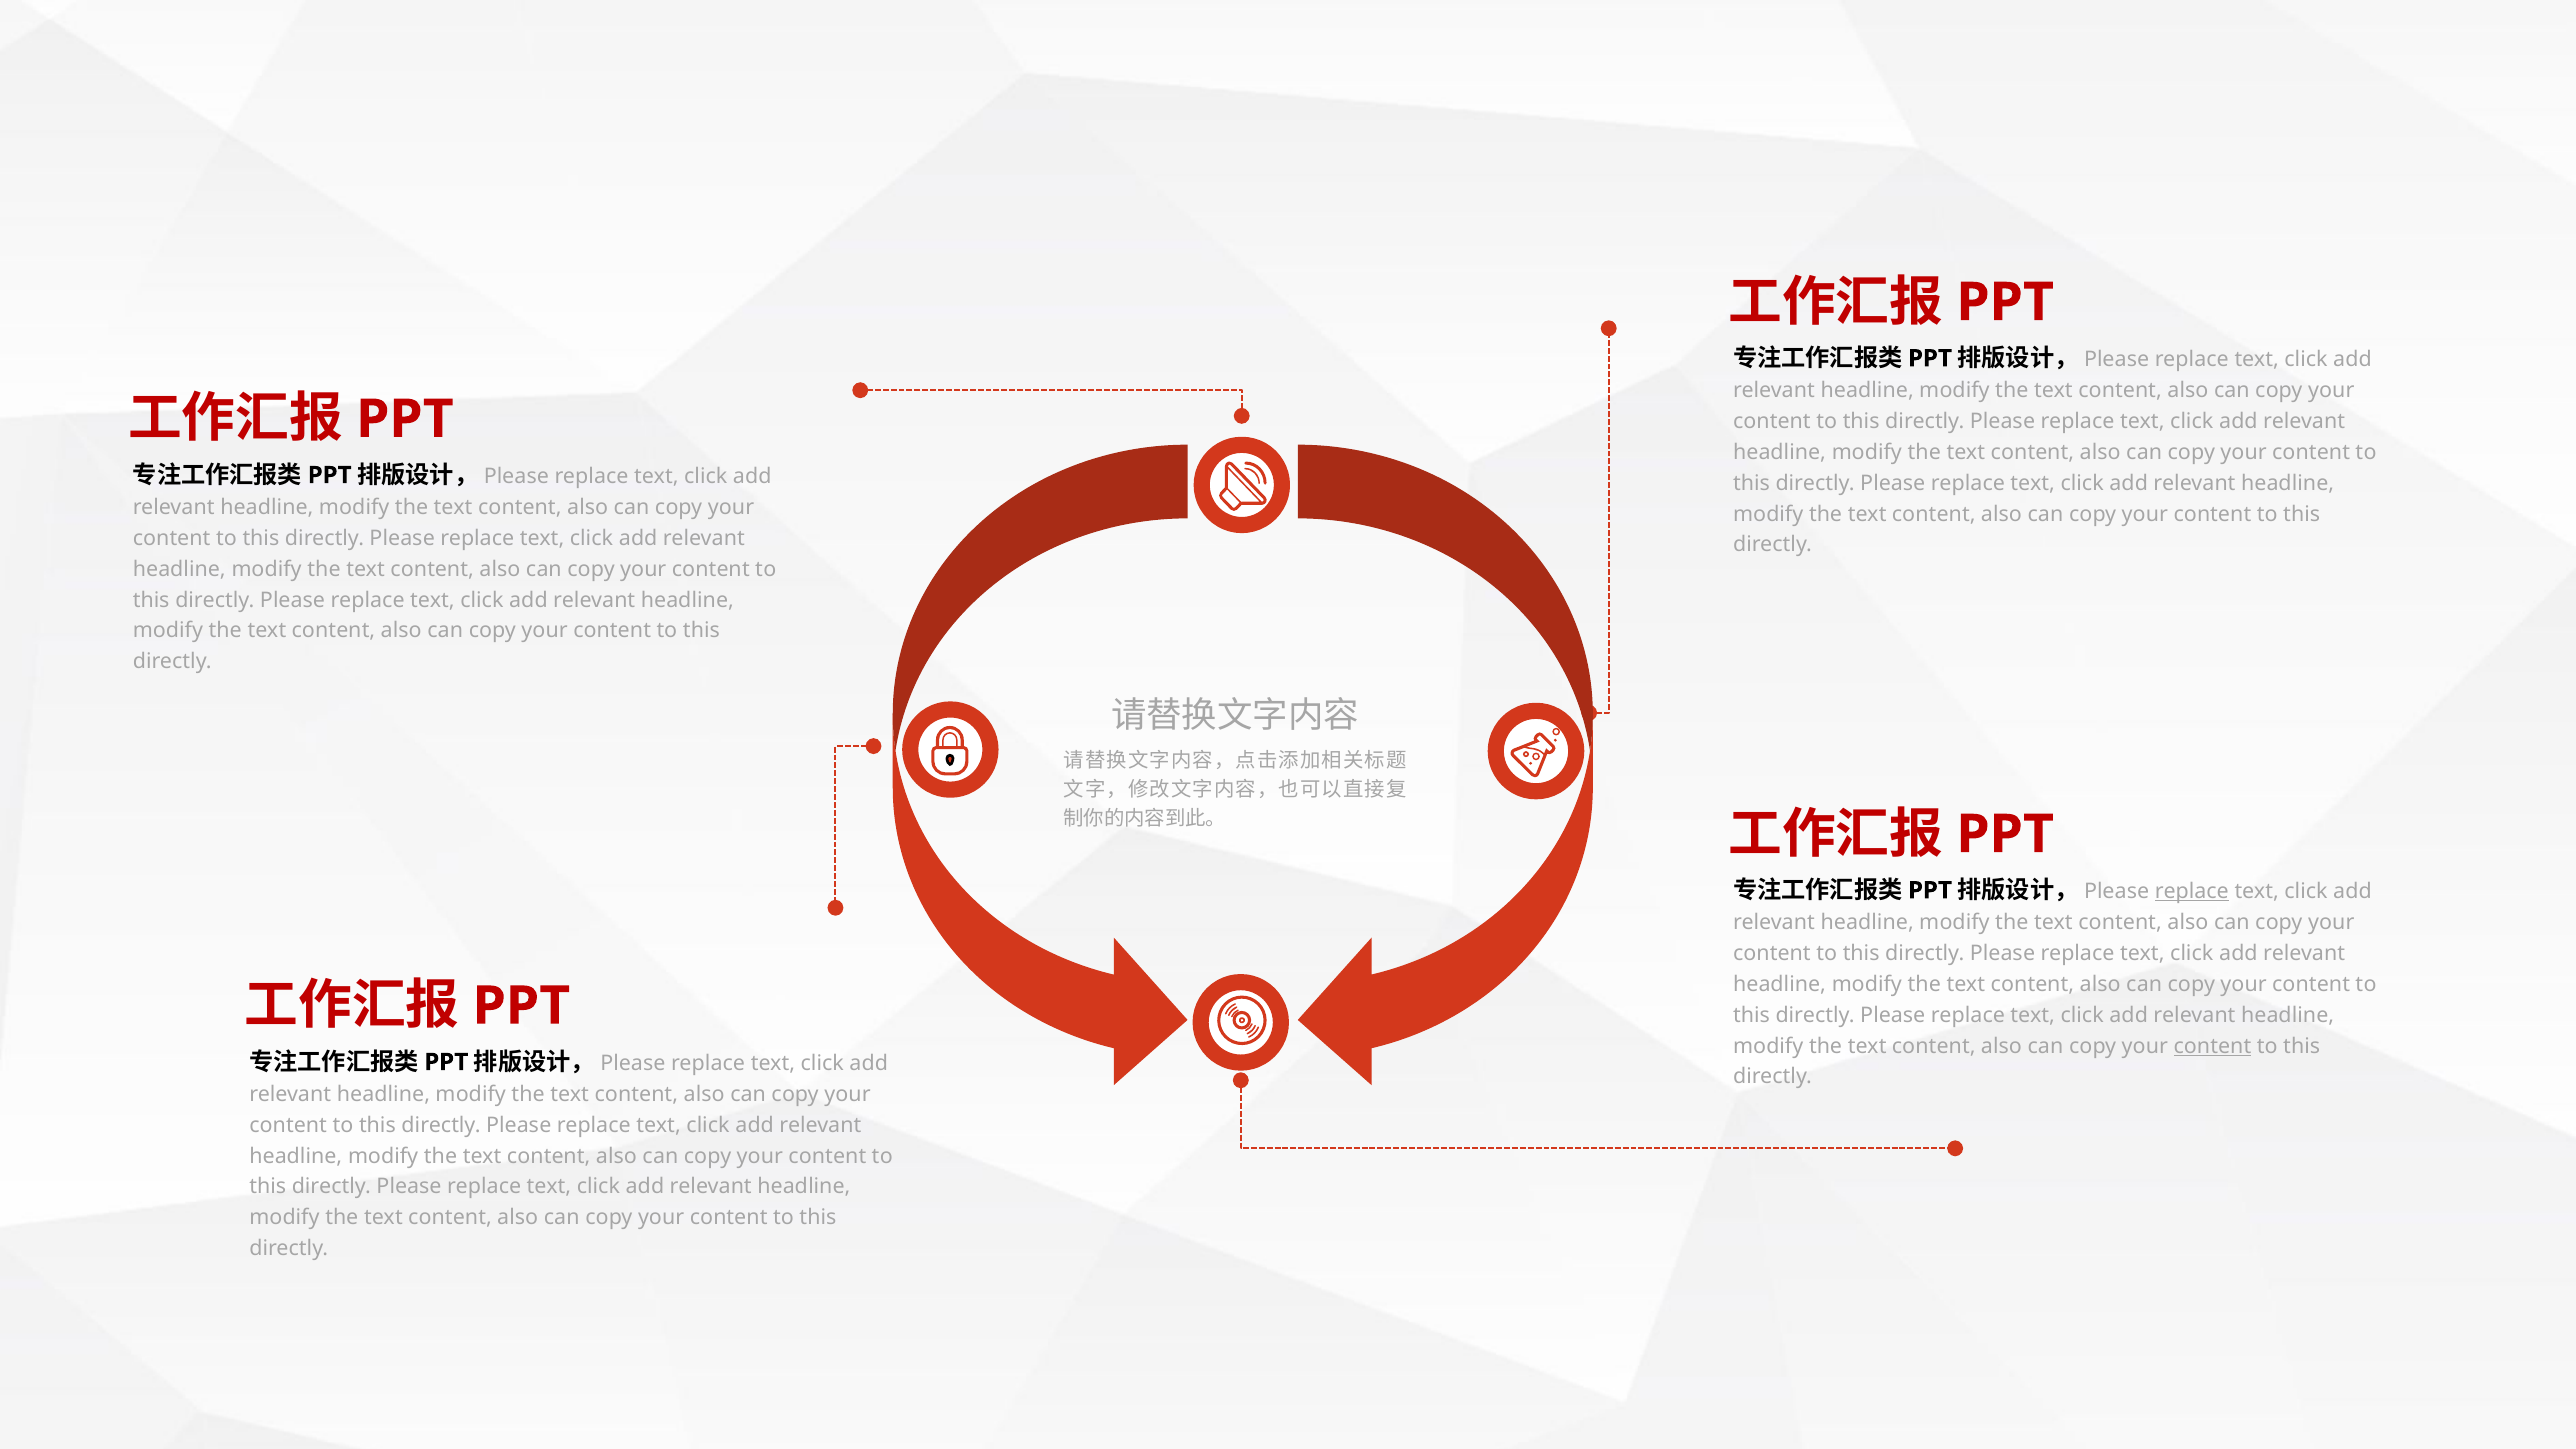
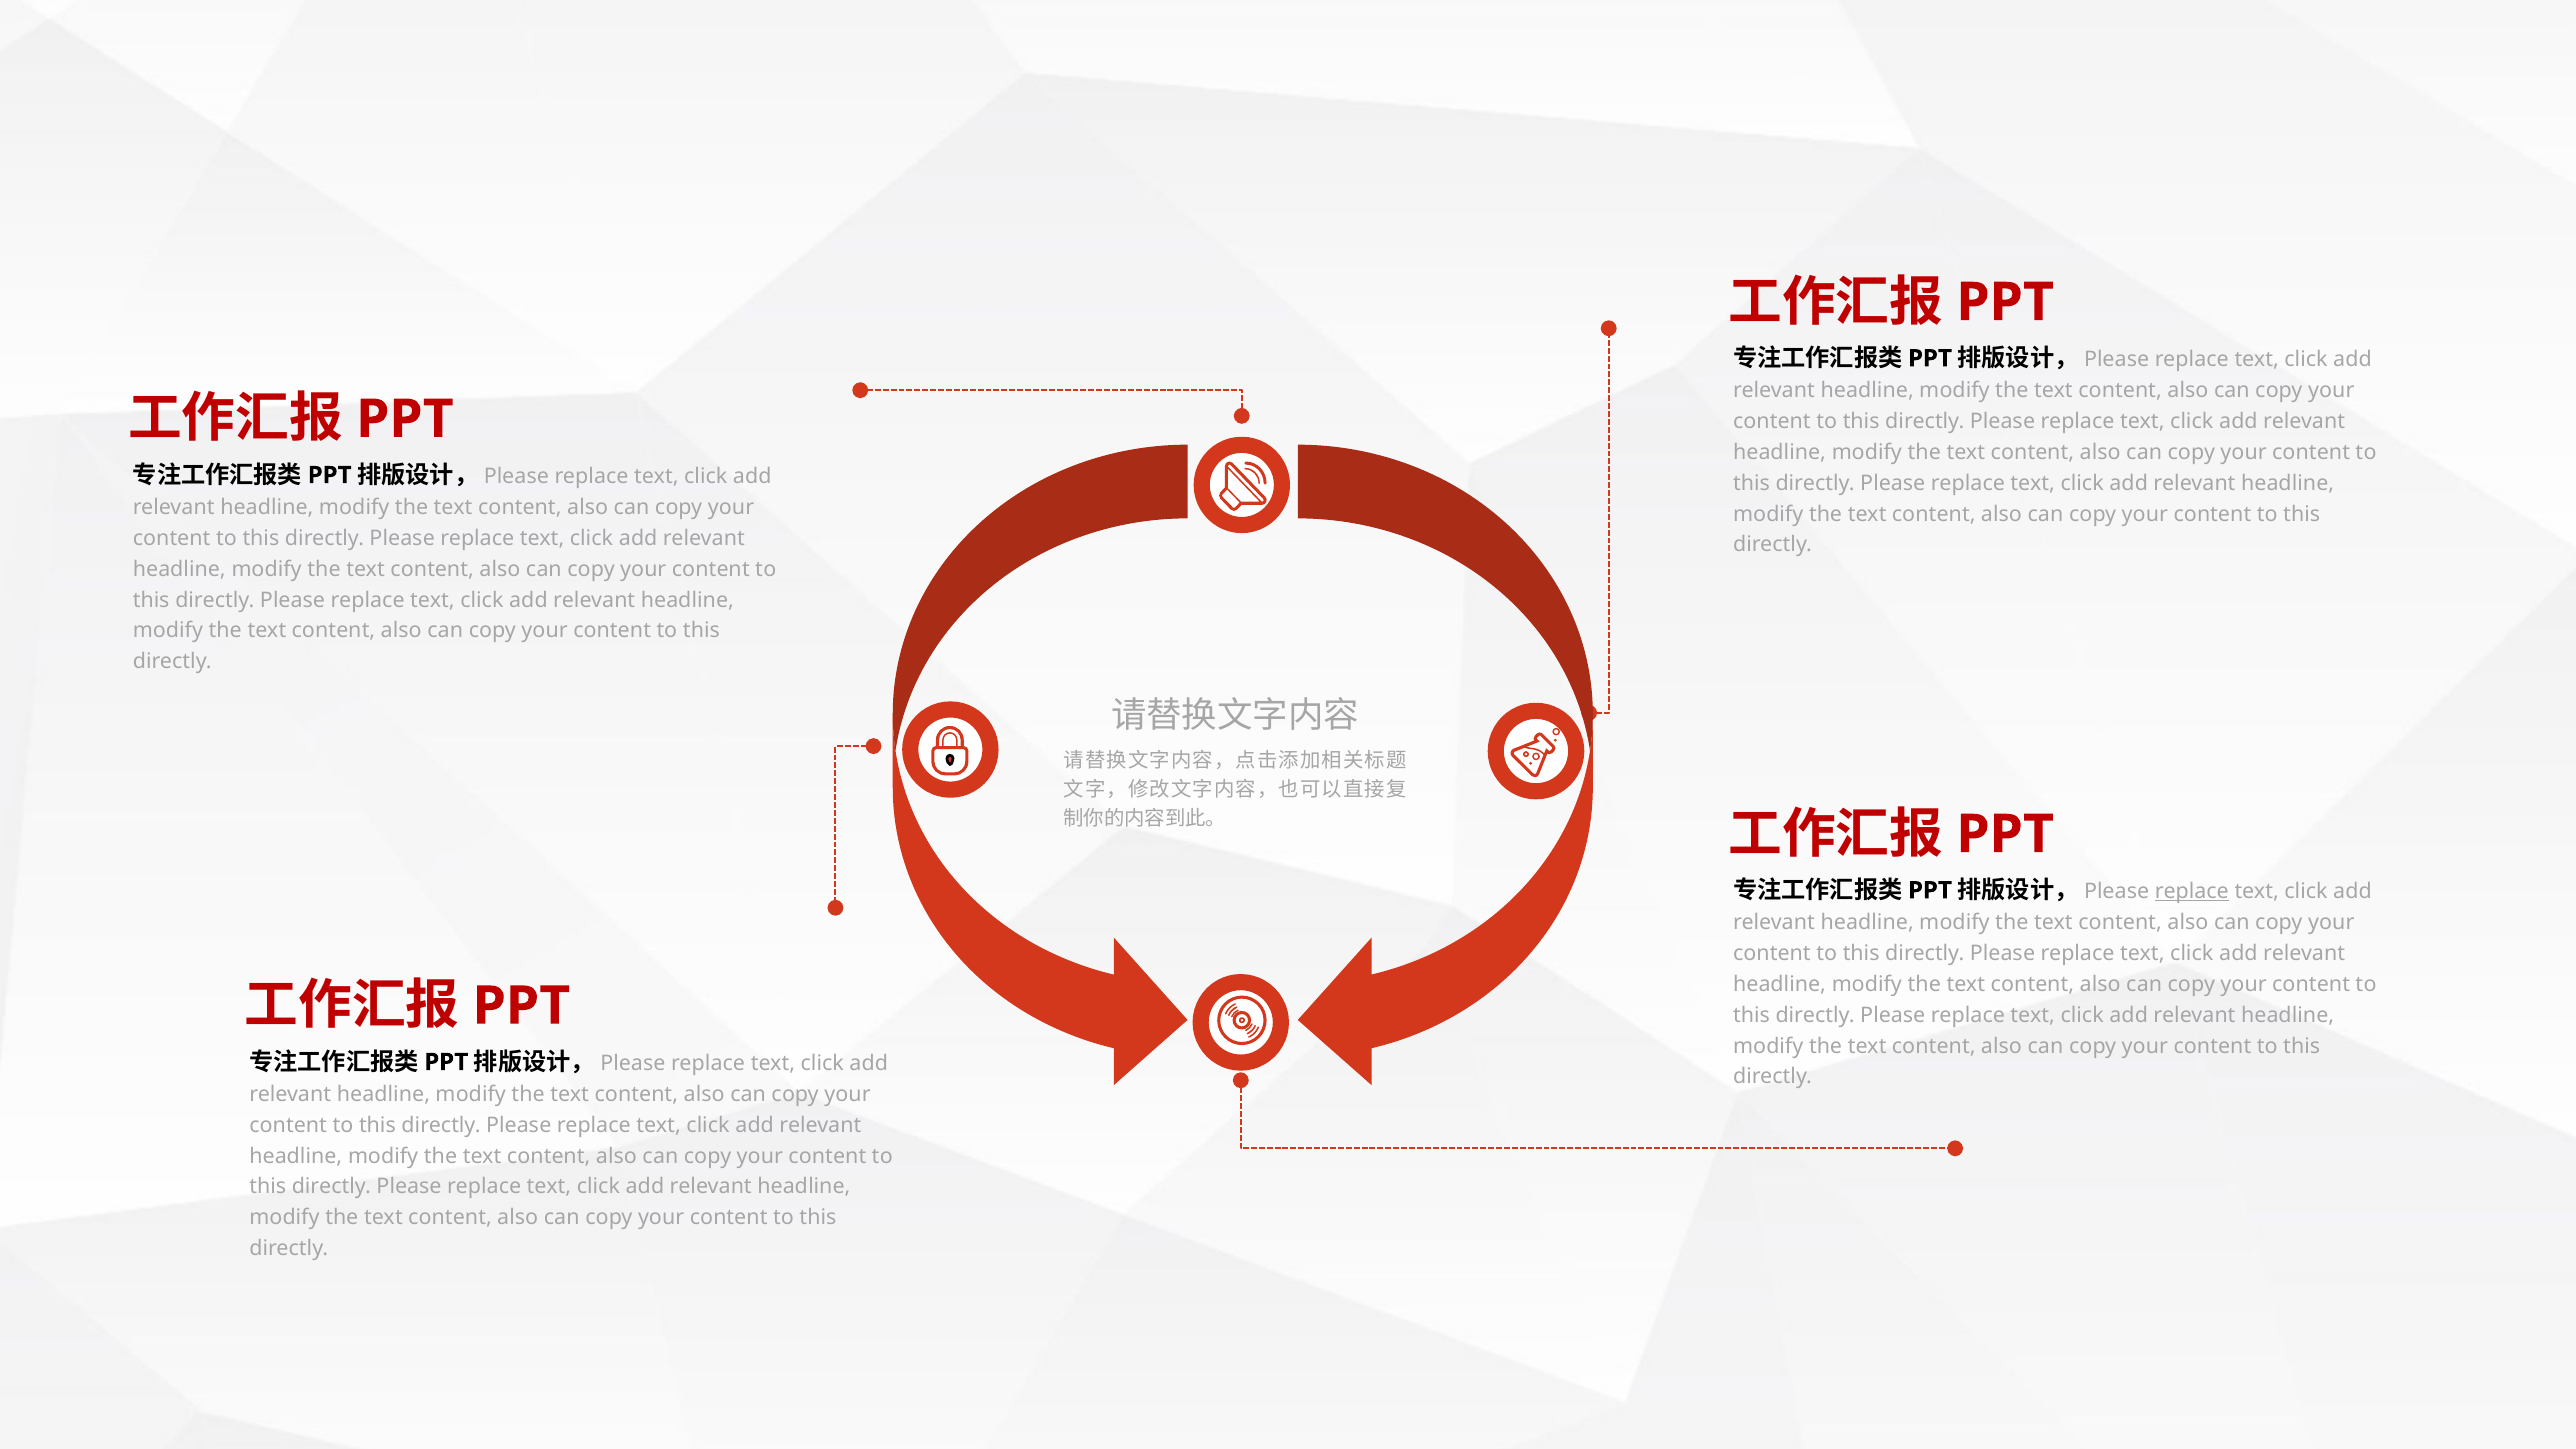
content underline: present -> none (2212, 1046)
